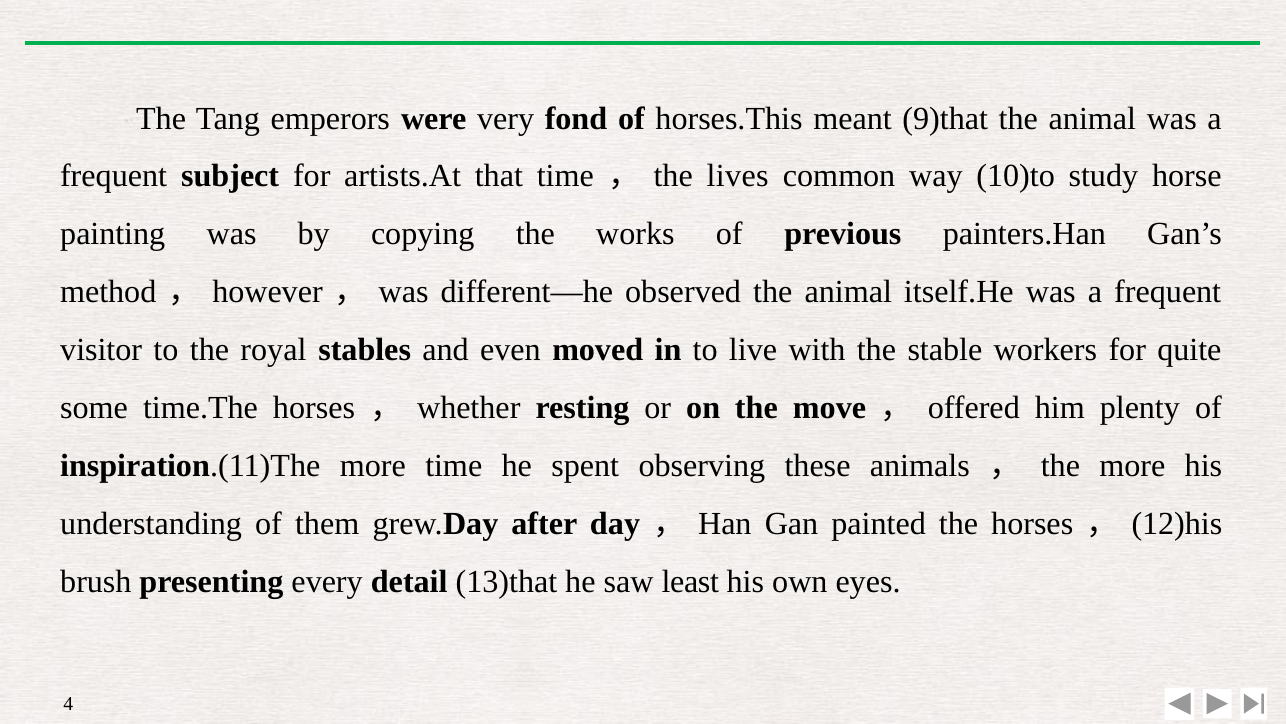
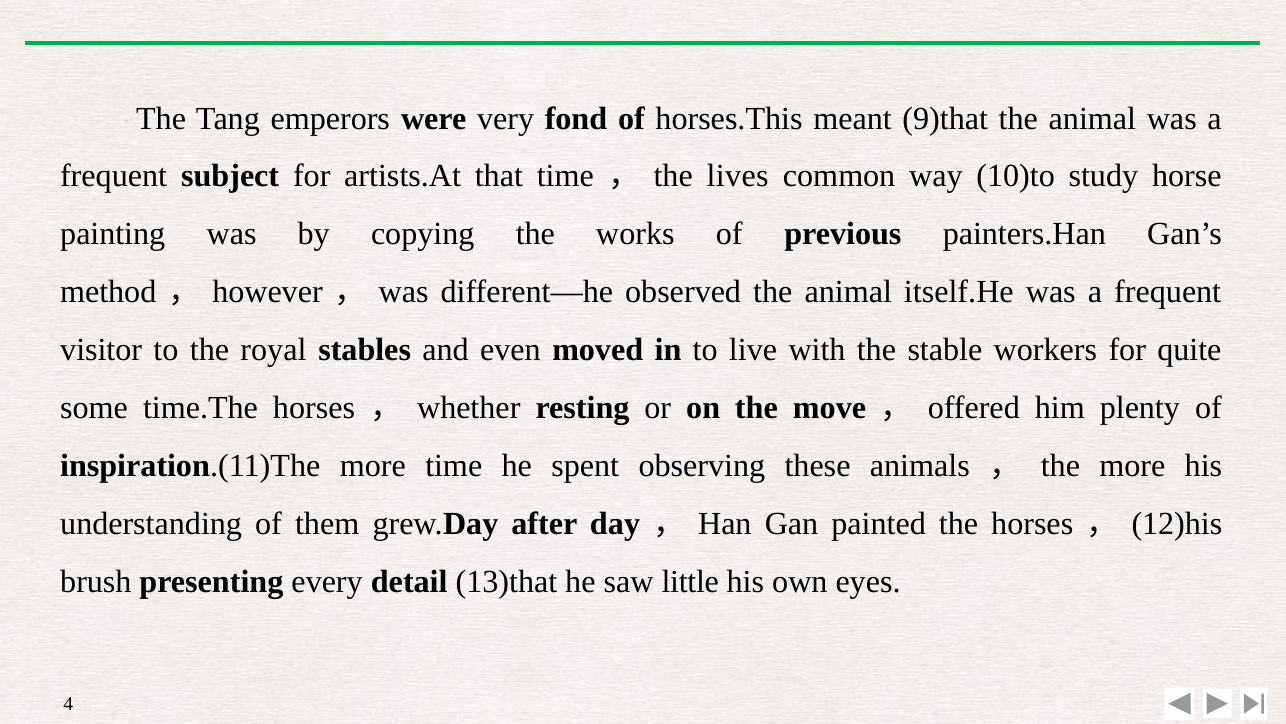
least: least -> little (690, 581)
